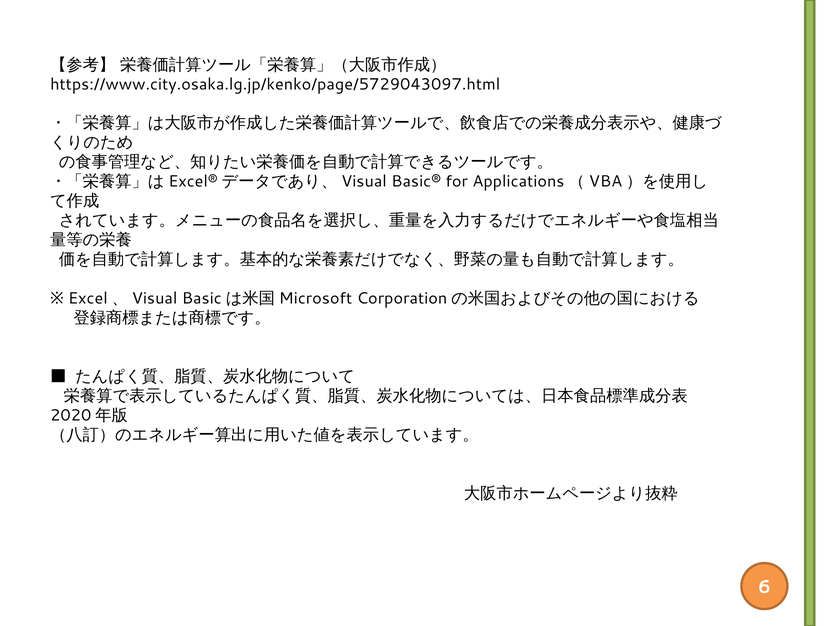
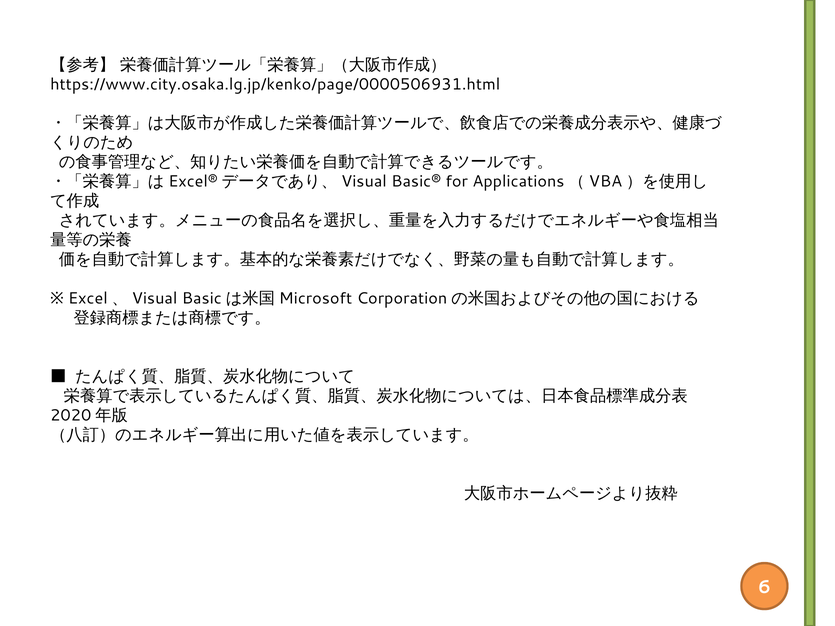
https://www.city.osaka.lg.jp/kenko/page/5729043097.html: https://www.city.osaka.lg.jp/kenko/page/5729043097.html -> https://www.city.osaka.lg.jp/kenko/page/0000506931.html (275, 84)
